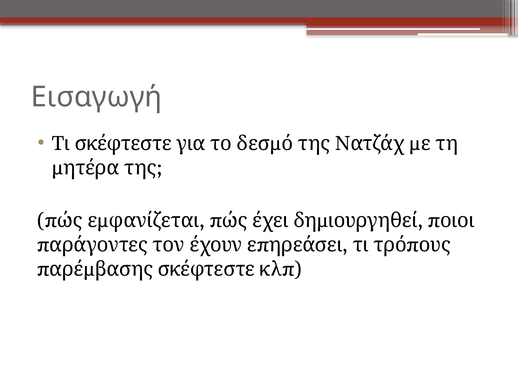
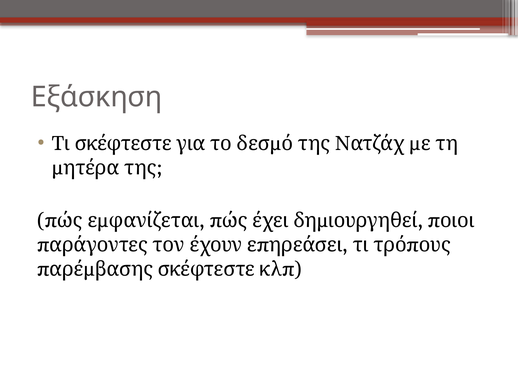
Εισαγωγή: Εισαγωγή -> Εξάσκηση (97, 97)
